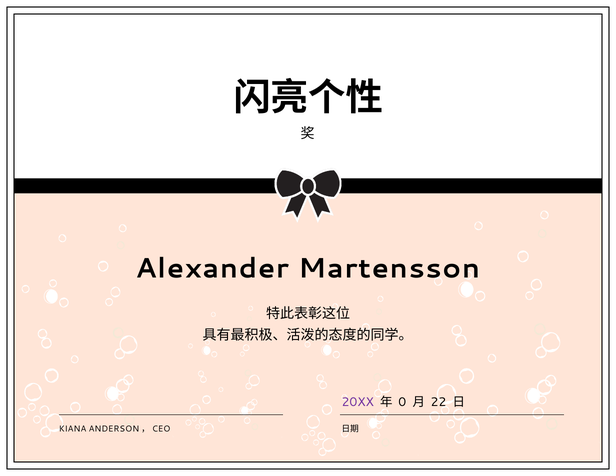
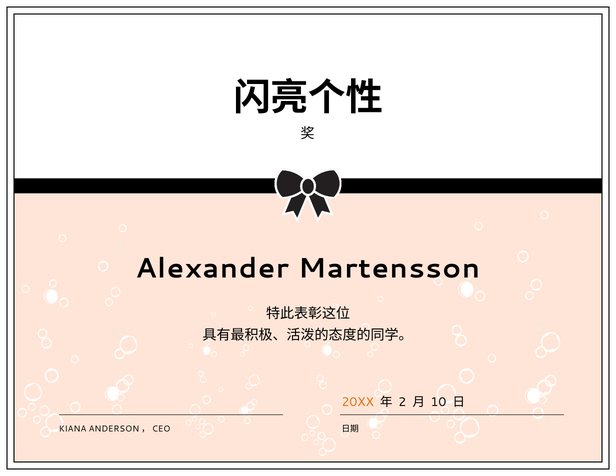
20XX colour: purple -> orange (358, 402)
0: 0 -> 2 (402, 402)
22: 22 -> 10 (438, 402)
